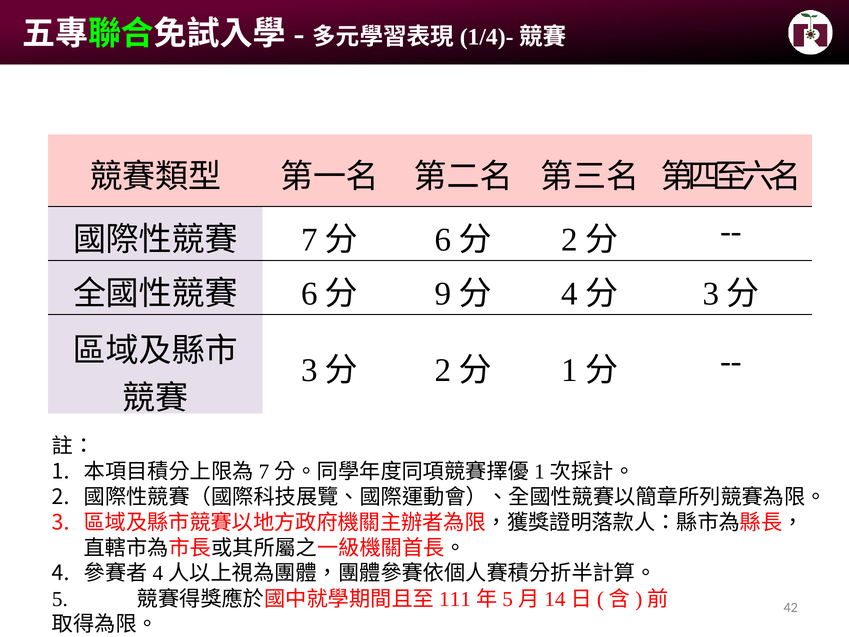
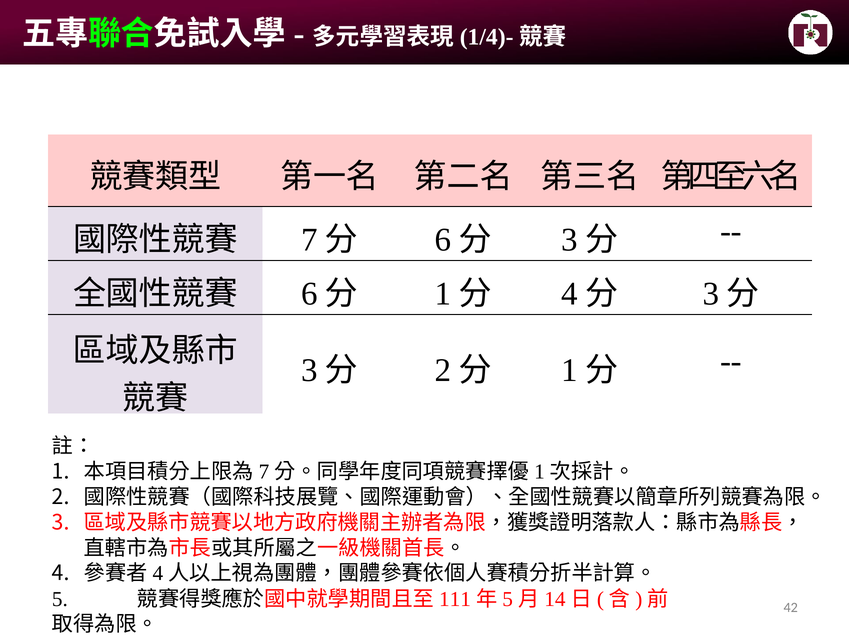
2: 2 -> 3 (570, 240)
9: 9 -> 1 (443, 294)
